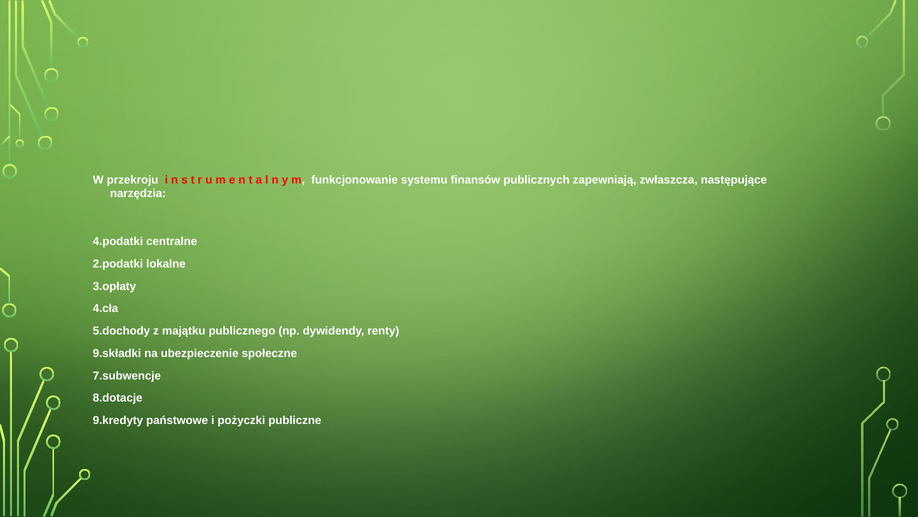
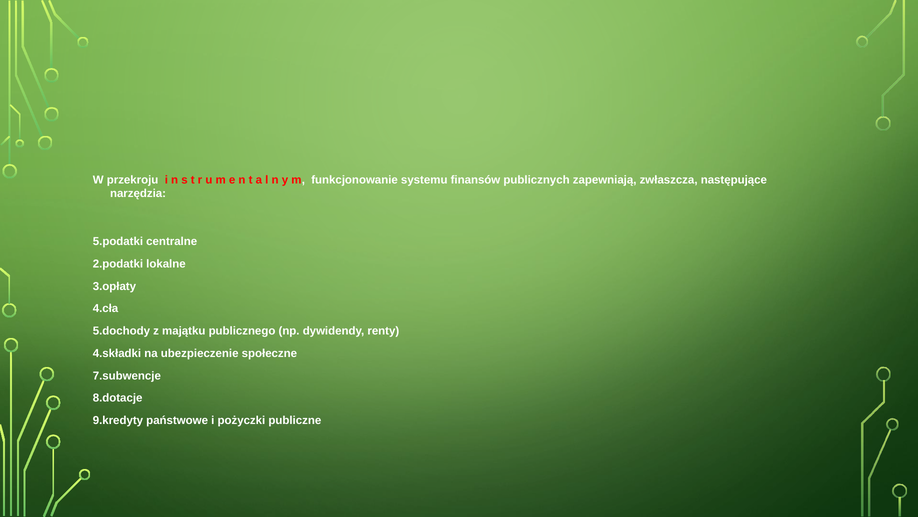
4.podatki: 4.podatki -> 5.podatki (118, 241)
9.składki: 9.składki -> 4.składki (117, 353)
